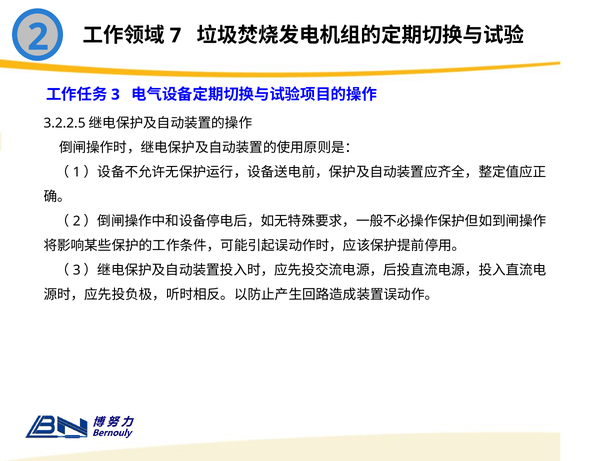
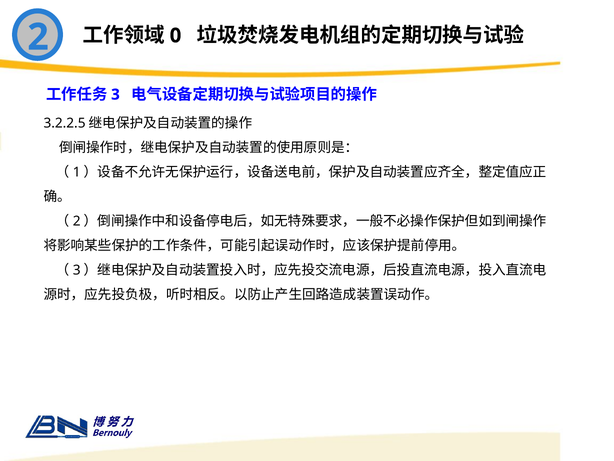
7: 7 -> 0 (176, 36)
